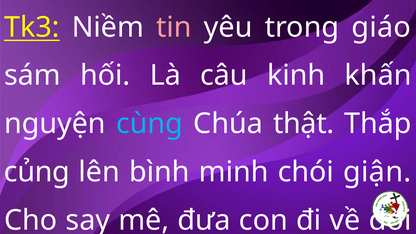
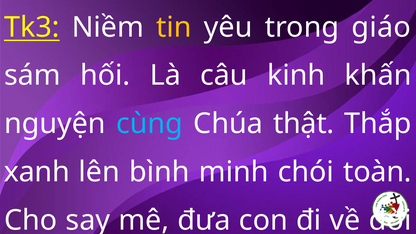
tin colour: pink -> yellow (174, 27)
củng: củng -> xanh (37, 172)
giận: giận -> toàn (377, 172)
